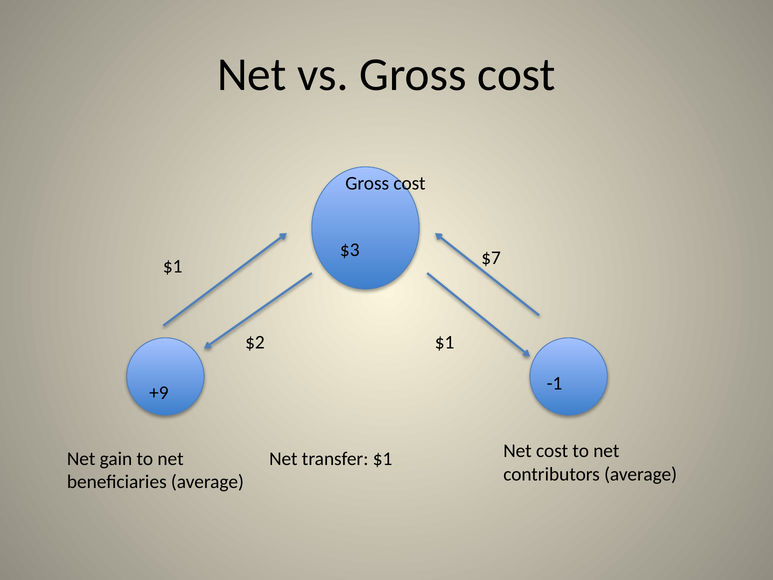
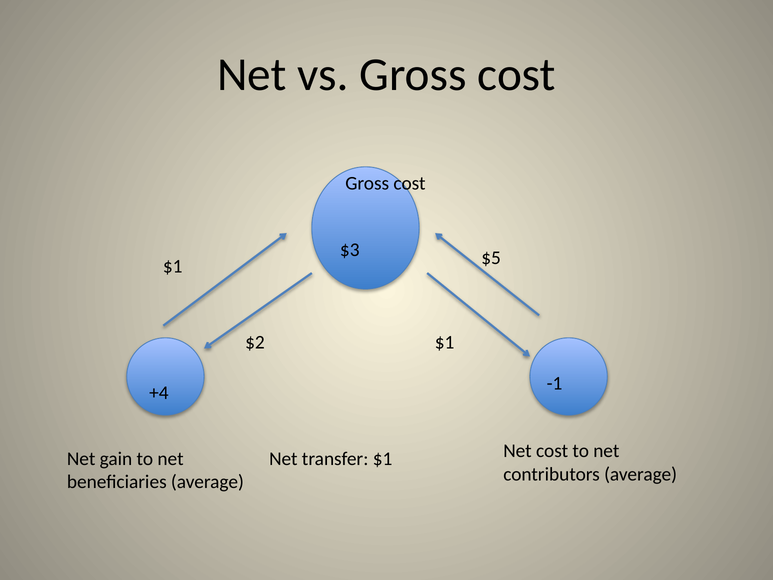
$7: $7 -> $5 (491, 258)
+9: +9 -> +4 (159, 392)
